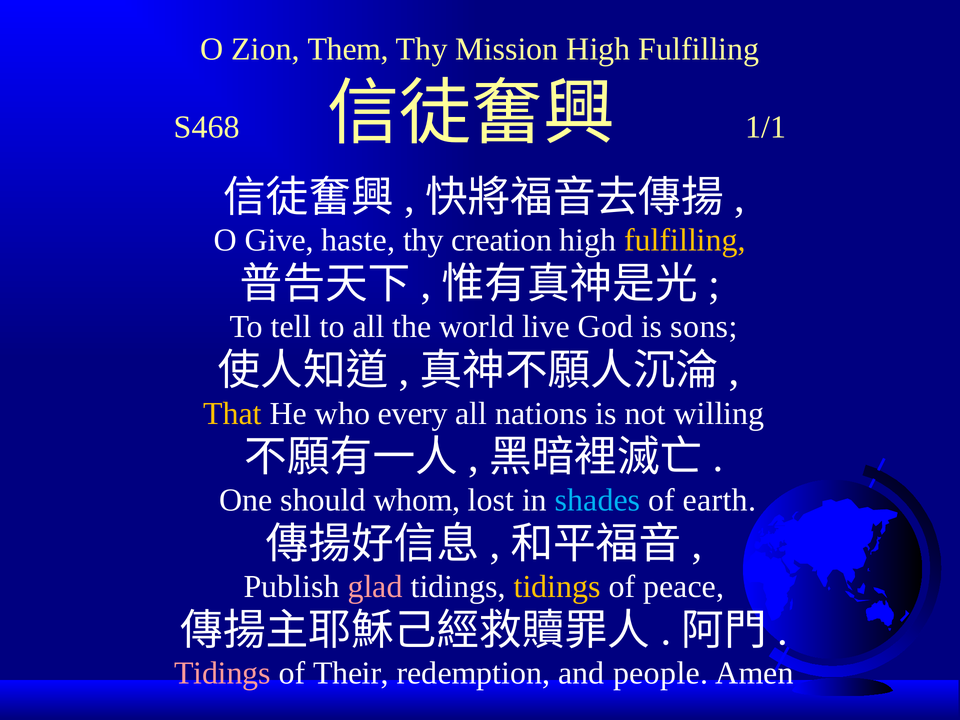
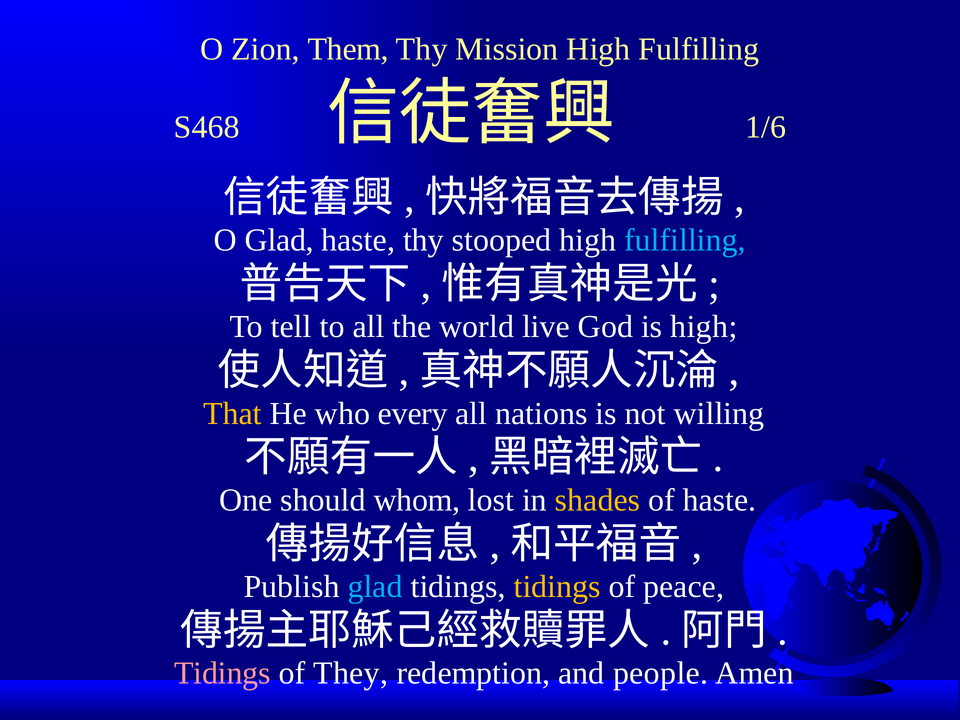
1/1: 1/1 -> 1/6 (766, 127)
O Give: Give -> Glad (279, 240)
creation: creation -> stooped (502, 240)
fulfilling colour: yellow -> light blue (685, 240)
is sons: sons -> high (704, 327)
shades colour: light blue -> yellow (598, 500)
of earth: earth -> haste (720, 500)
glad colour: pink -> light blue (375, 587)
Their: Their -> They (351, 673)
